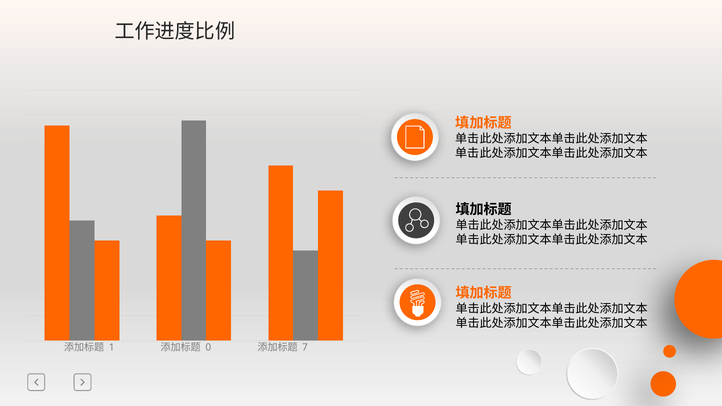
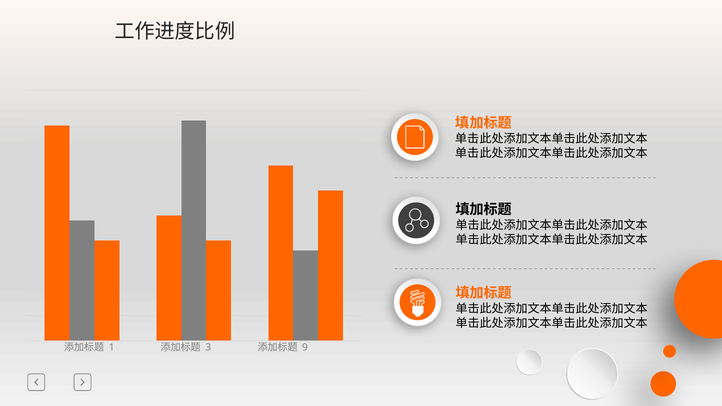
0: 0 -> 3 (208, 347)
7: 7 -> 9 (305, 347)
